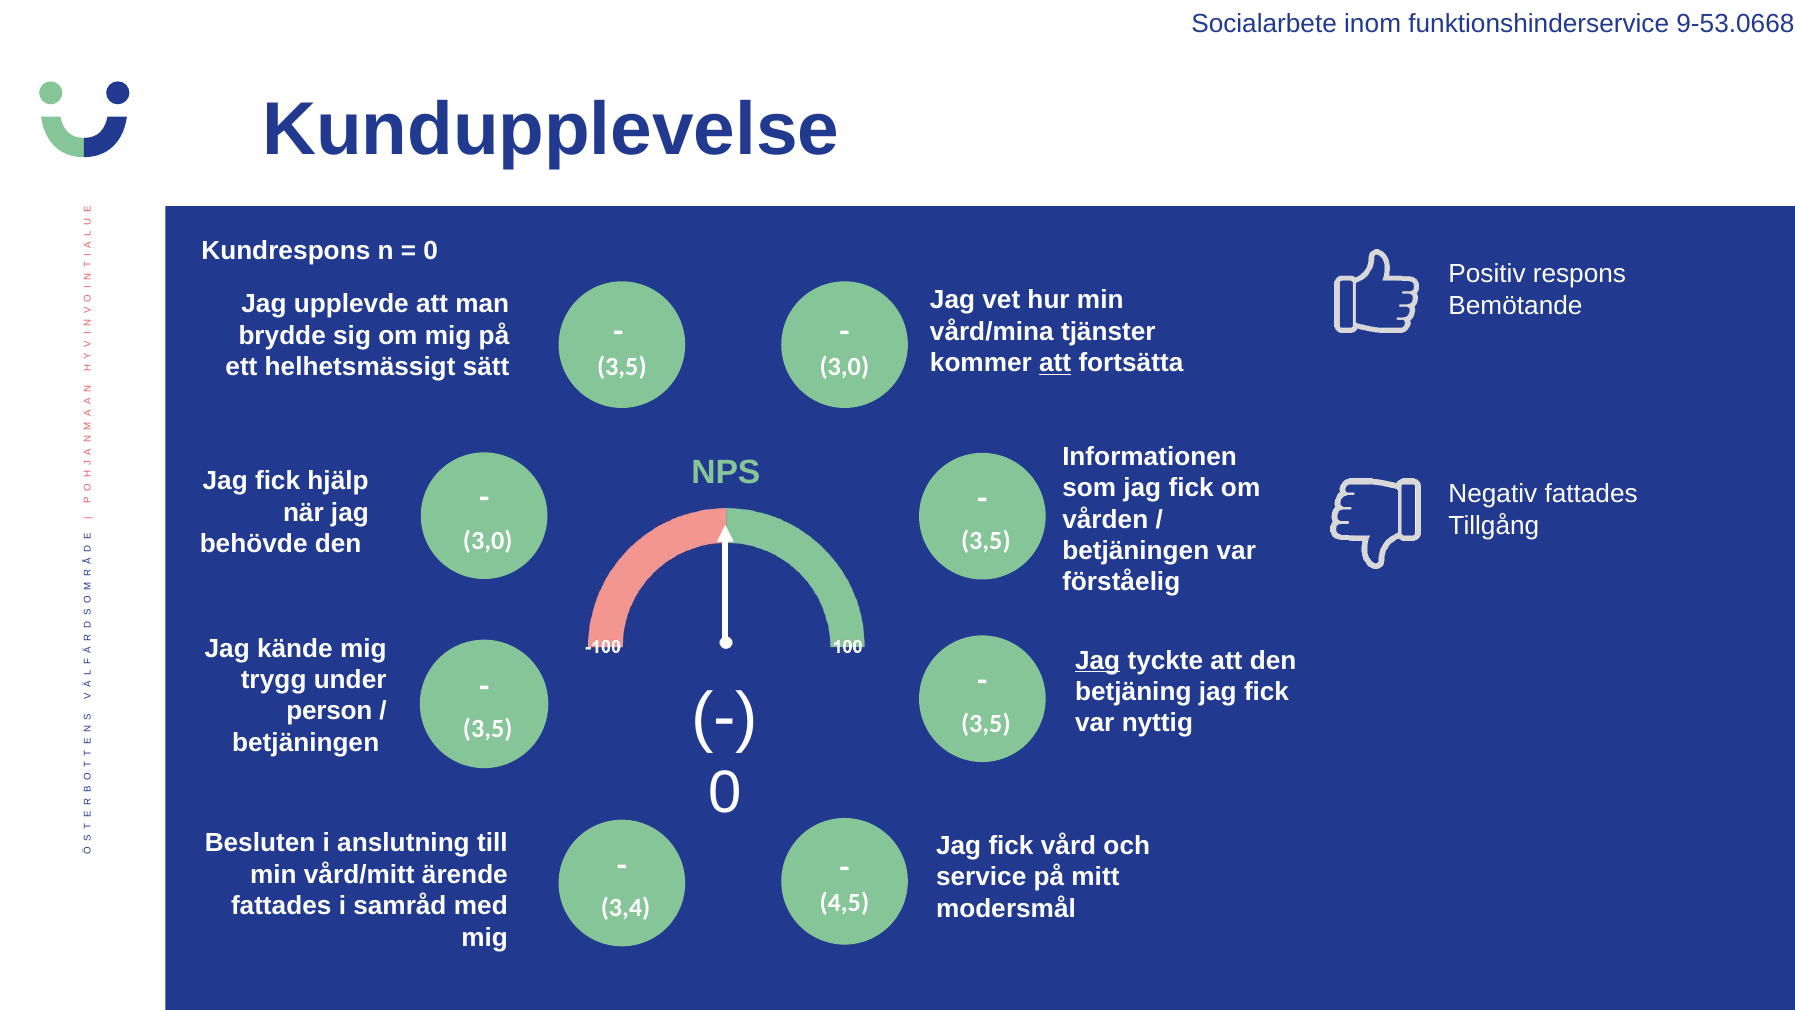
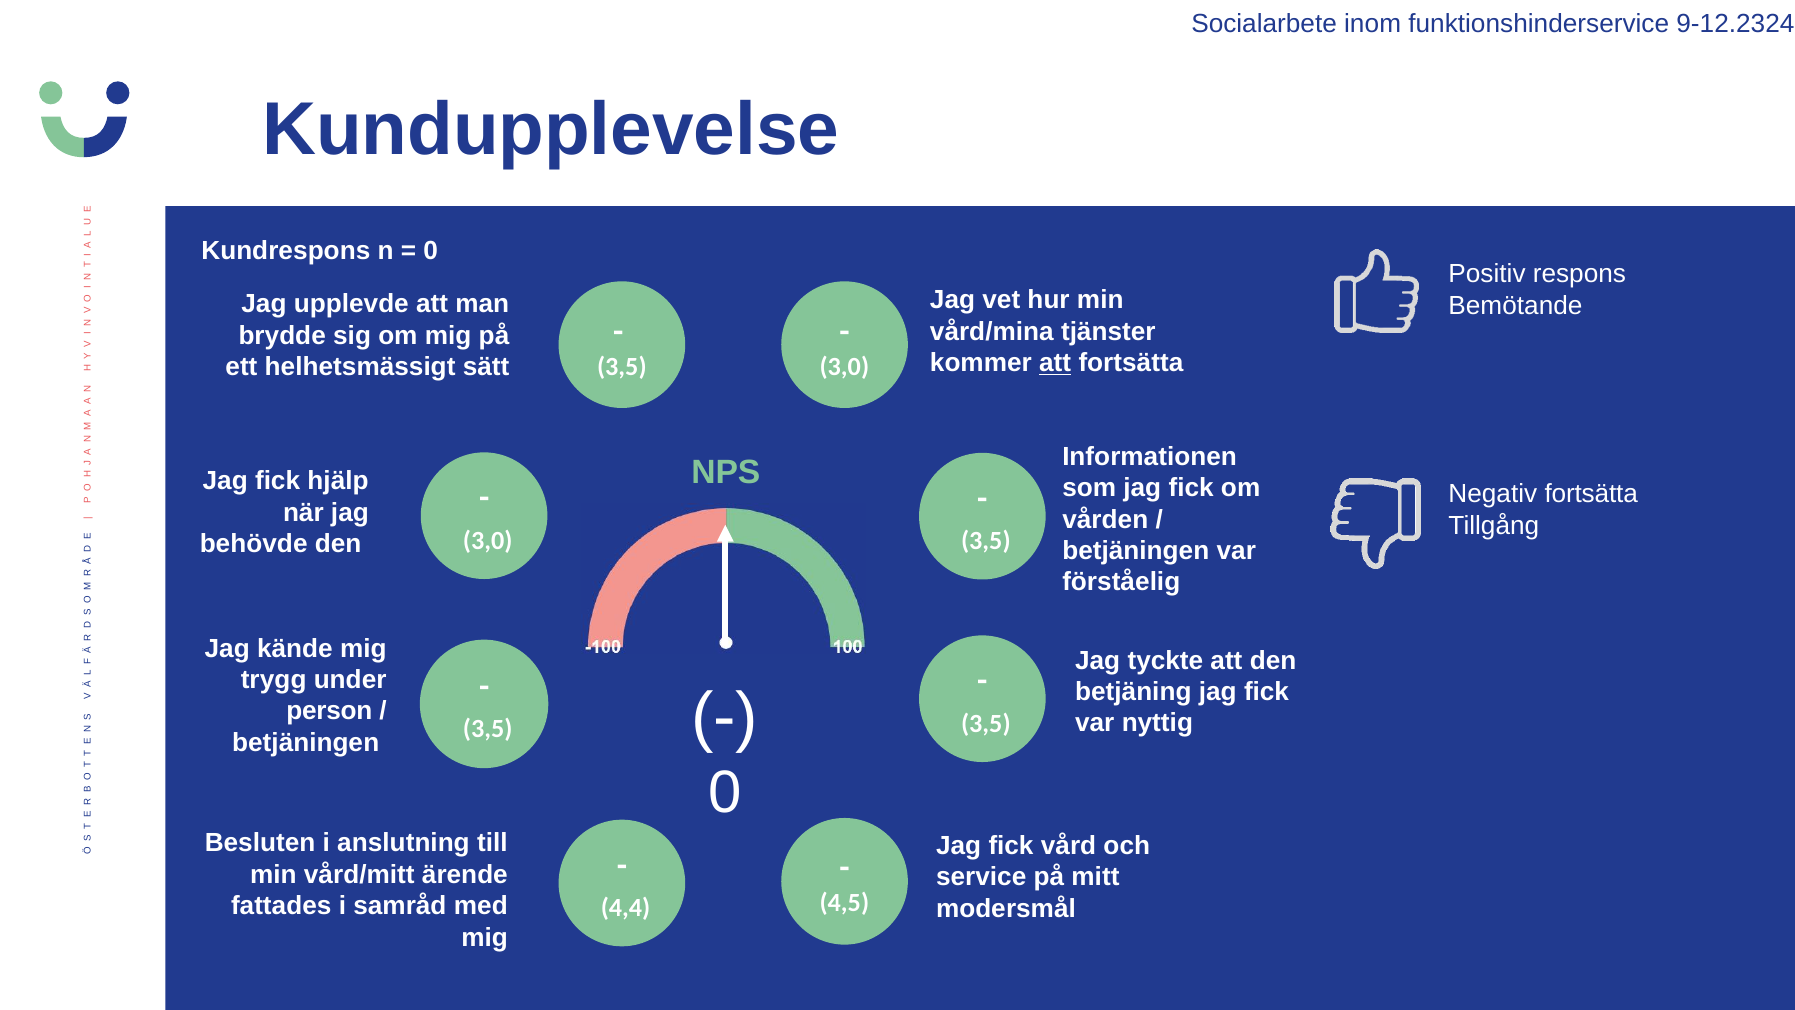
9-53.0668: 9-53.0668 -> 9-12.2324 (1735, 24)
Negativ fattades: fattades -> fortsätta (1591, 494)
Jag underline: present -> none (1098, 660)
3,4: 3,4 -> 4,4 (626, 908)
